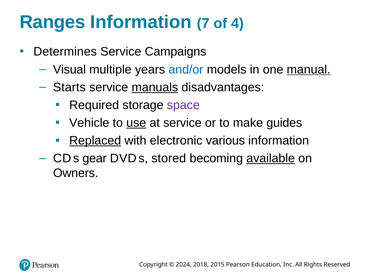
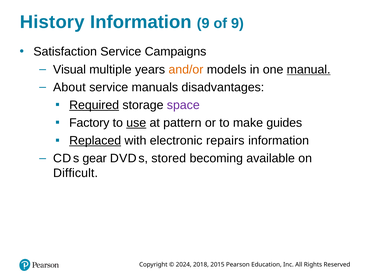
Ranges: Ranges -> History (52, 22)
Information 7: 7 -> 9 (203, 23)
of 4: 4 -> 9 (237, 23)
Determines: Determines -> Satisfaction (65, 52)
and/or colour: blue -> orange (186, 70)
Starts: Starts -> About (69, 88)
manuals underline: present -> none (155, 88)
Required underline: none -> present (94, 105)
Vehicle: Vehicle -> Factory (89, 123)
at service: service -> pattern (182, 123)
various: various -> repairs (225, 141)
available underline: present -> none (271, 159)
Owners: Owners -> Difficult (76, 174)
